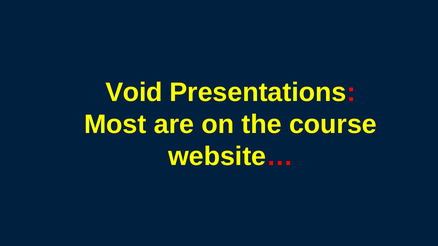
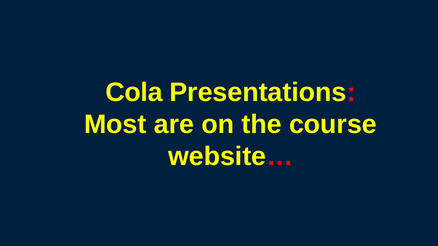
Void: Void -> Cola (134, 92)
